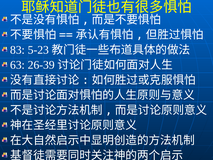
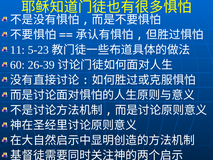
83: 83 -> 11 (17, 50)
63: 63 -> 60 (17, 65)
